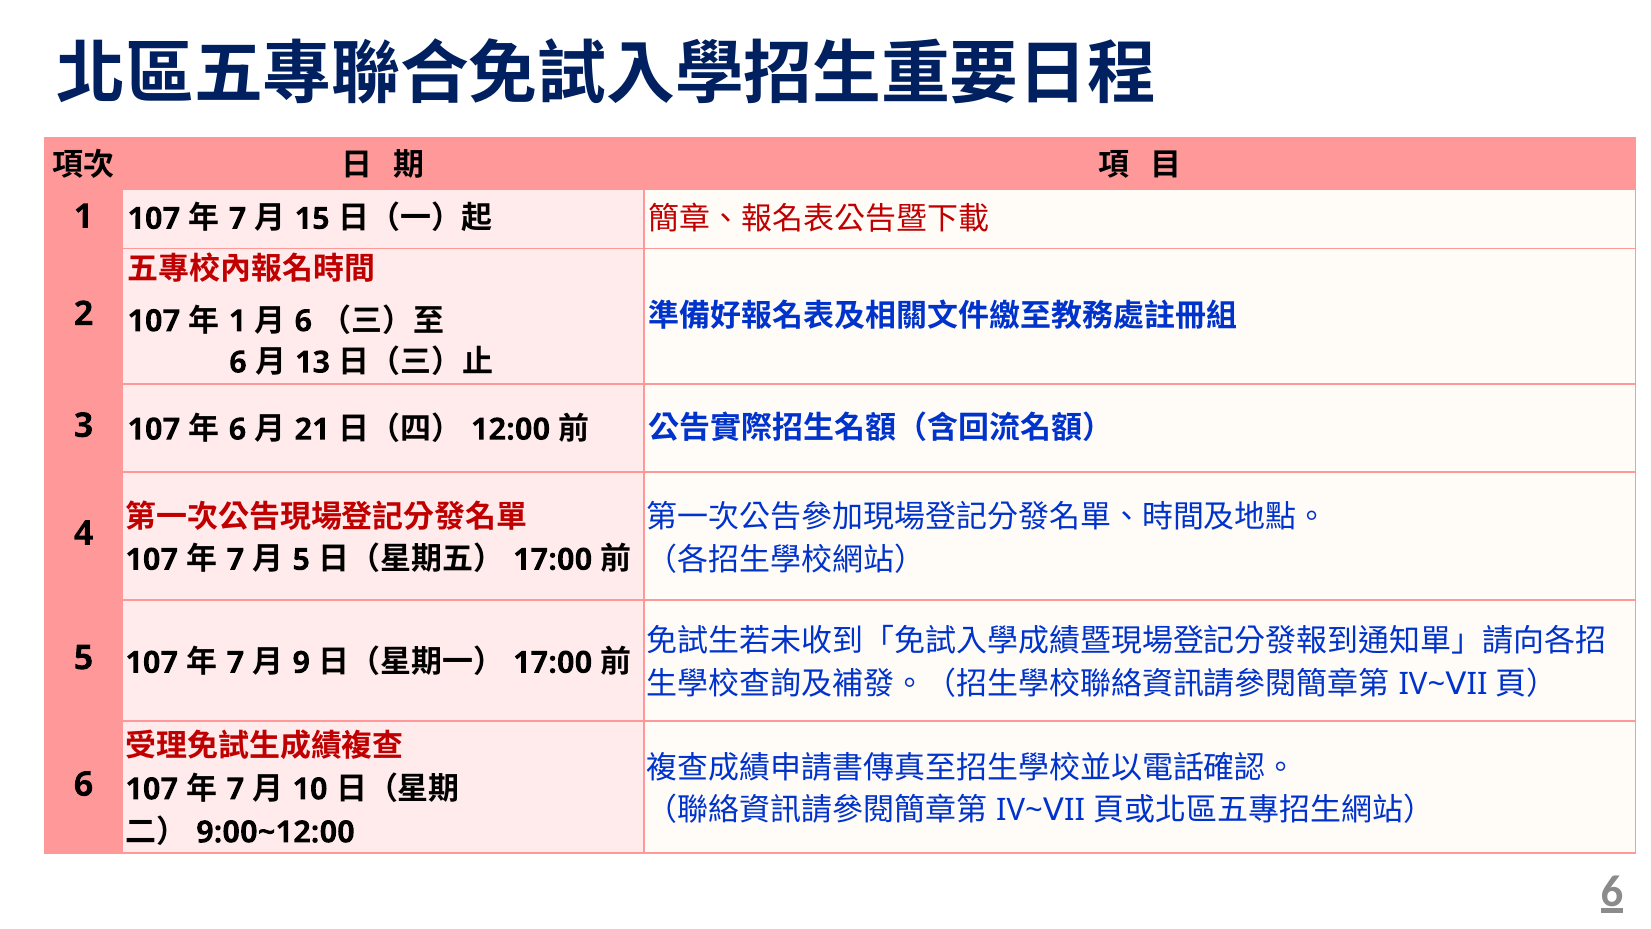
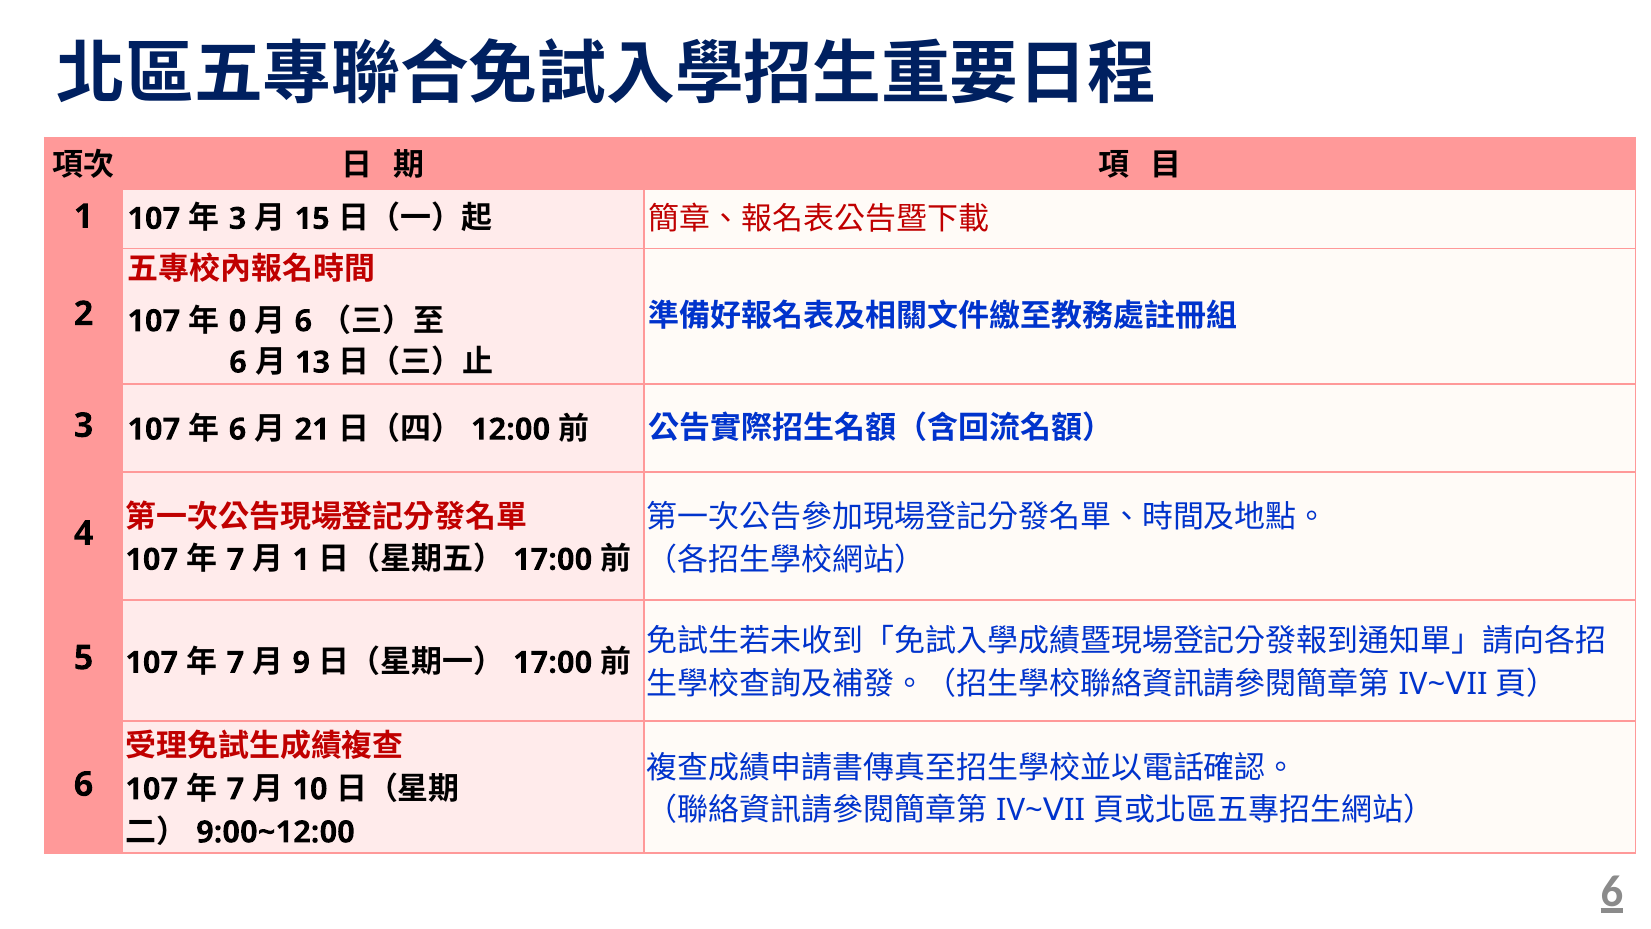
7: 7 -> 3 (238, 219)
1: 1 -> 0 (238, 321)
5: 5 -> 1 (301, 560)
